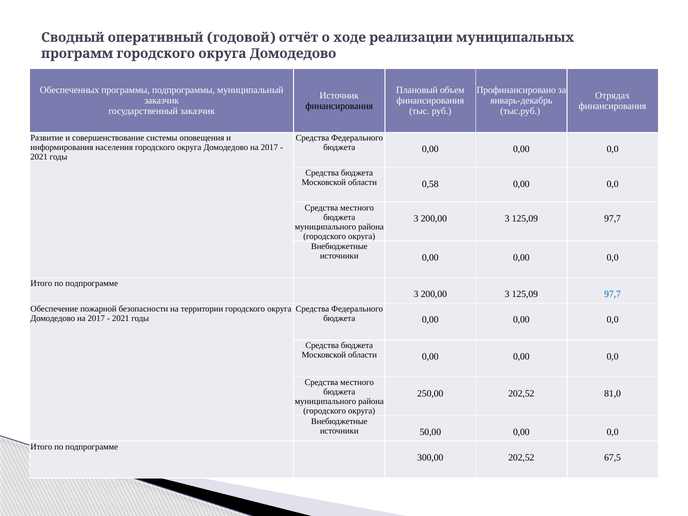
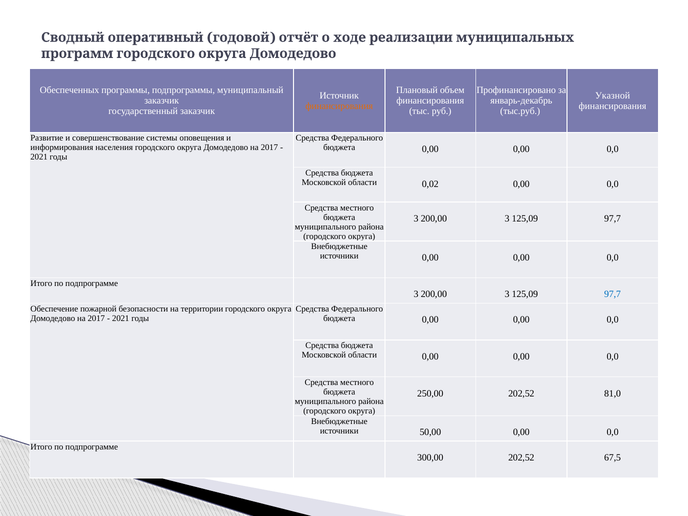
Отрядах: Отрядах -> Указной (613, 96)
финансирования colour: black -> orange (339, 106)
0,58: 0,58 -> 0,02 (430, 184)
